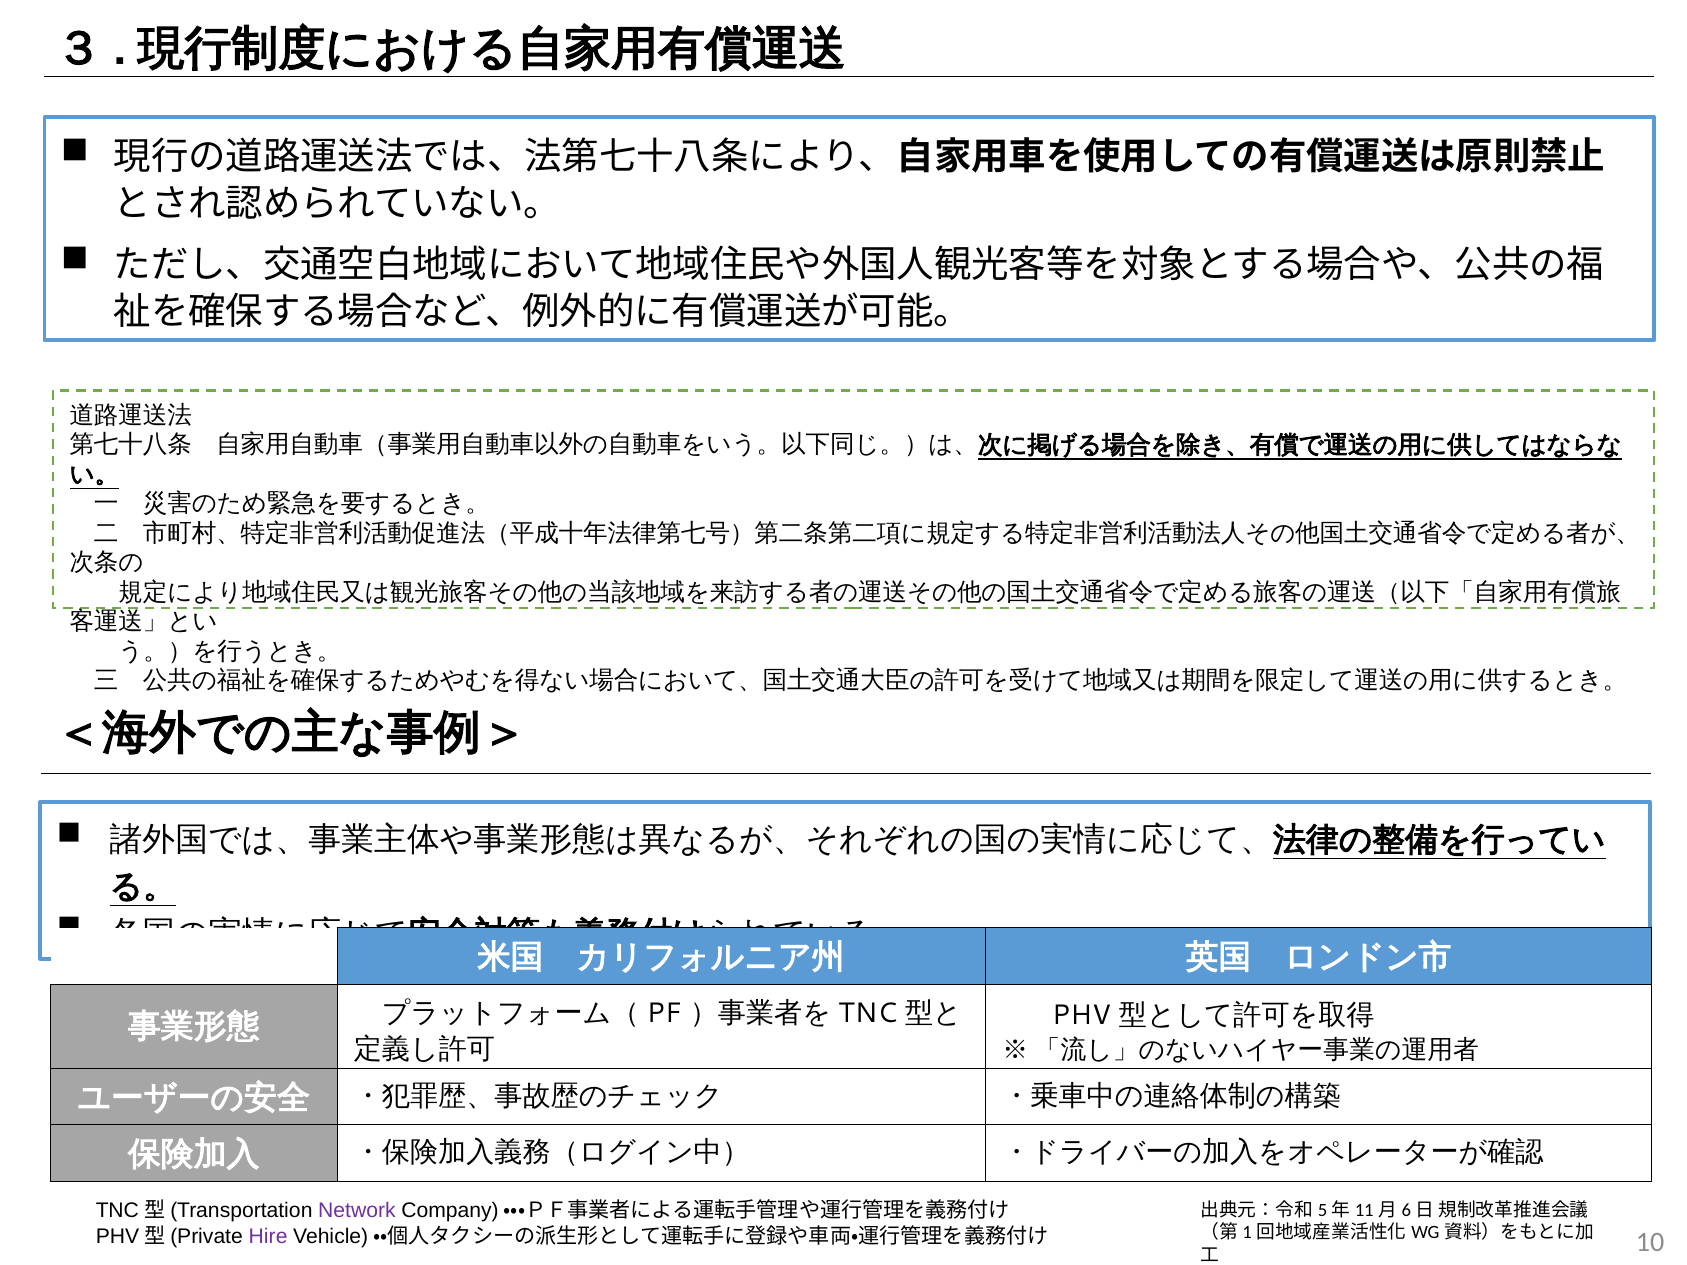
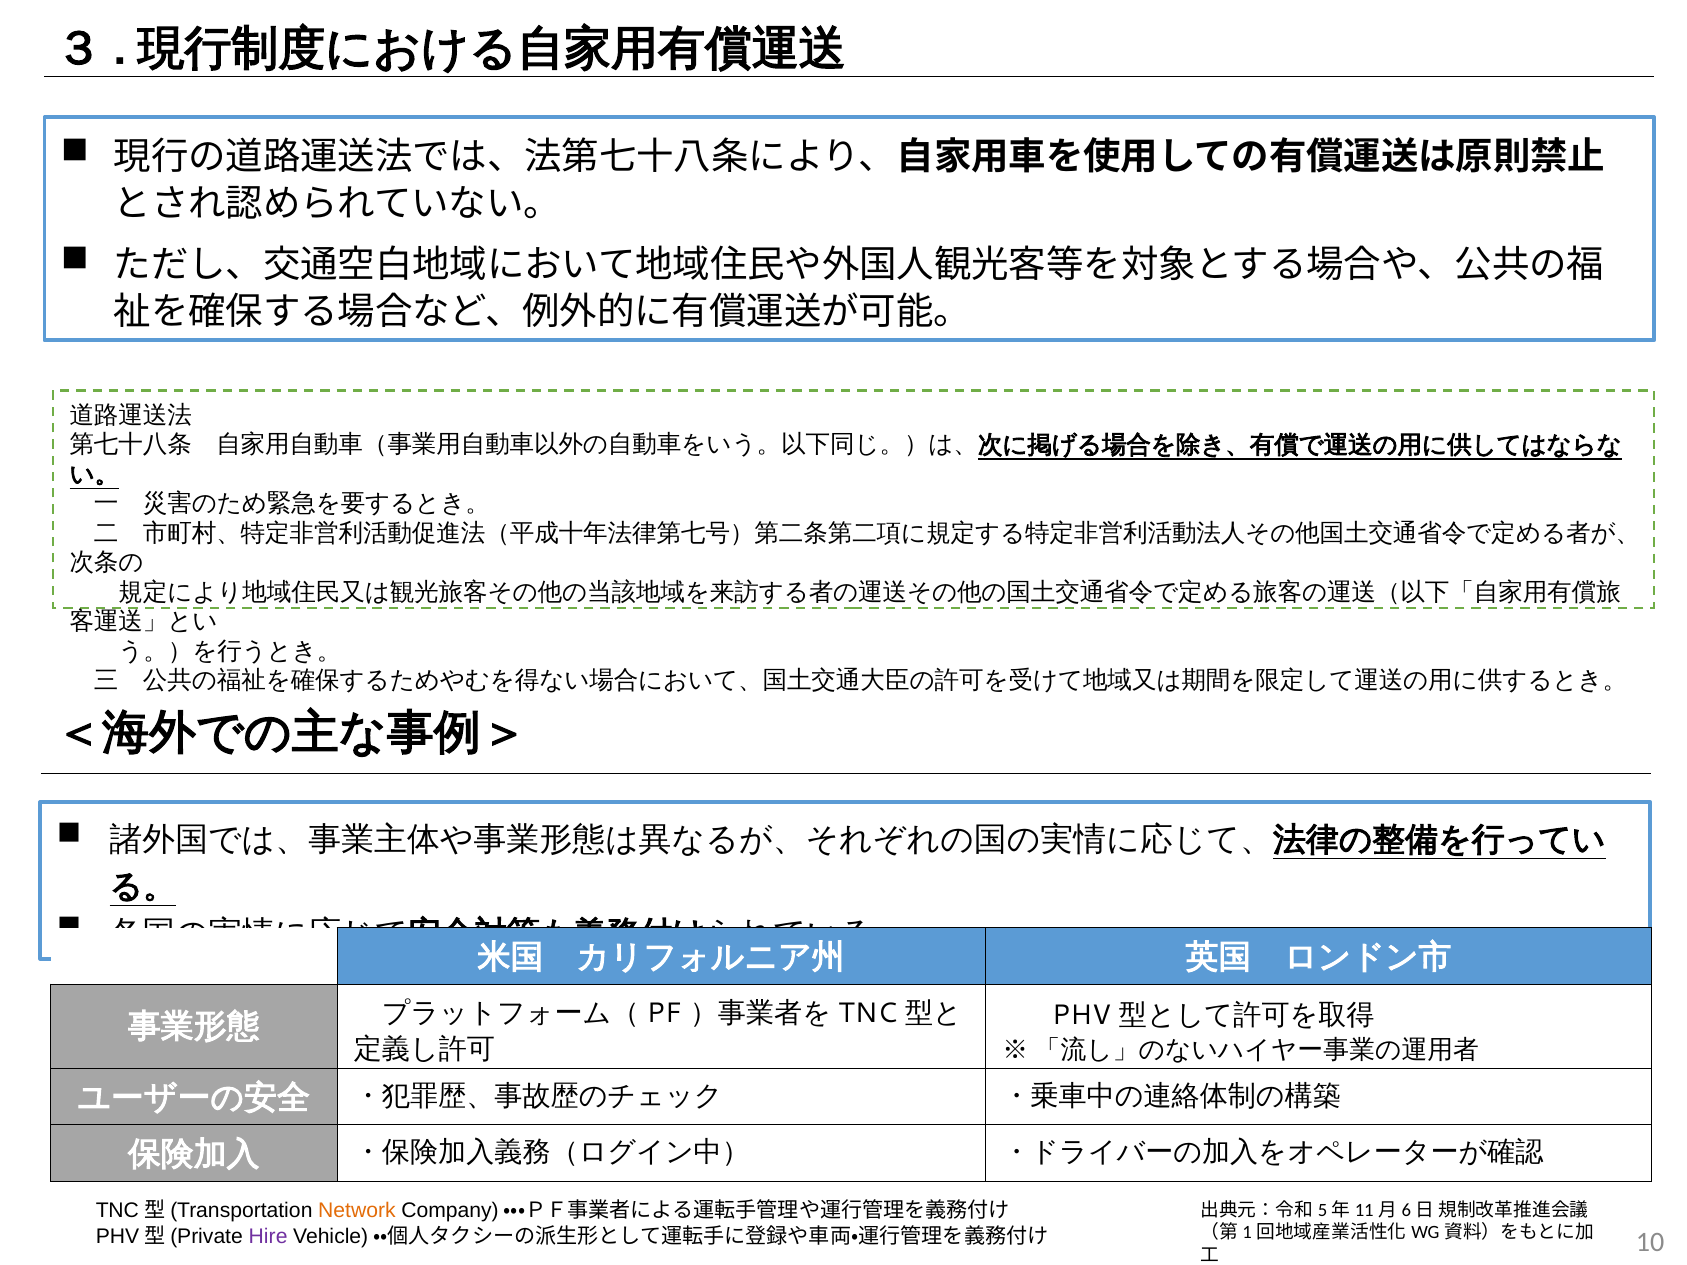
Network colour: purple -> orange (357, 1211)
